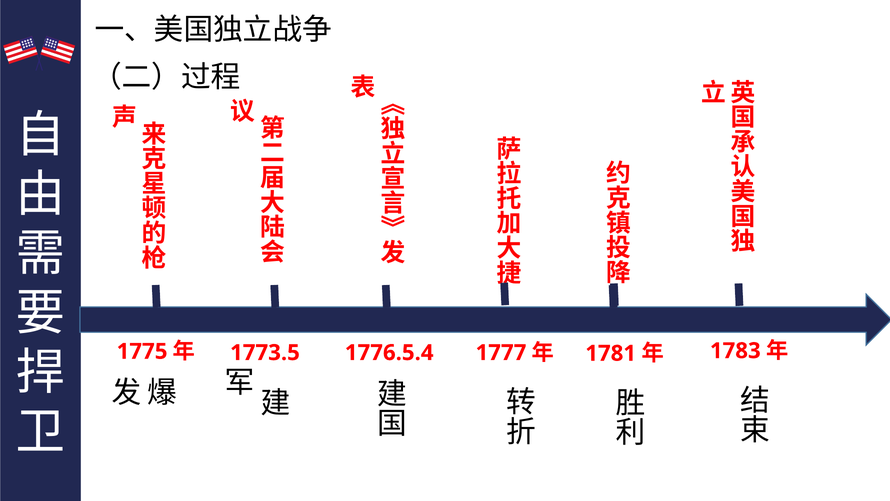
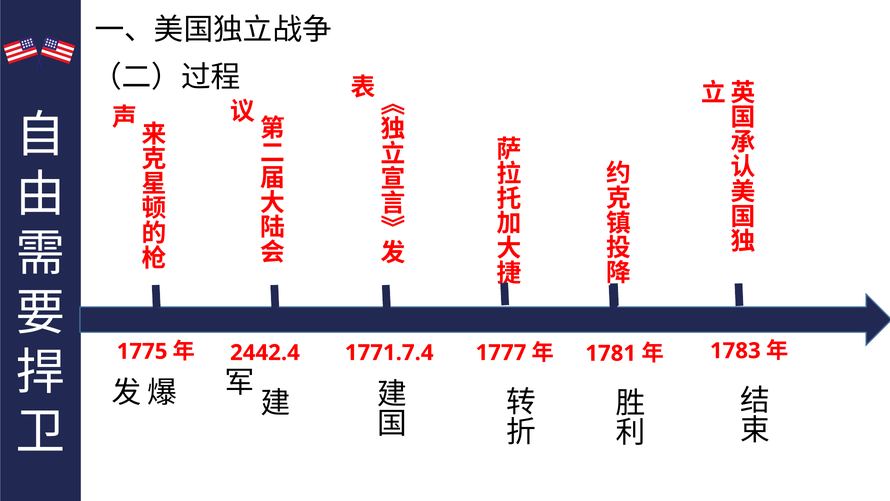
1773.5: 1773.5 -> 2442.4 (265, 353)
1776.5.4: 1776.5.4 -> 1771.7.4 (389, 353)
